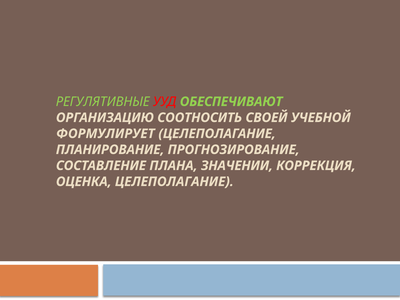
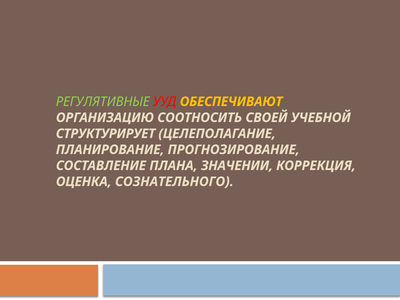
ОБЕСПЕЧИВАЮТ colour: light green -> yellow (231, 102)
ФОРМУЛИРУЕТ: ФОРМУЛИРУЕТ -> СТРУКТУРИРУЕТ (105, 134)
ОЦЕНКА ЦЕЛЕПОЛАГАНИЕ: ЦЕЛЕПОЛАГАНИЕ -> СОЗНАТЕЛЬНОГО (174, 182)
